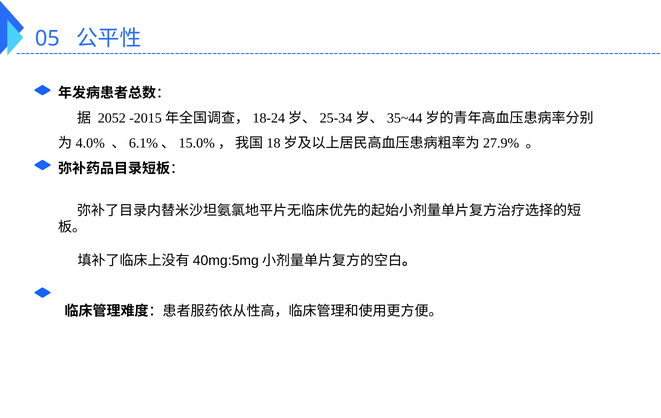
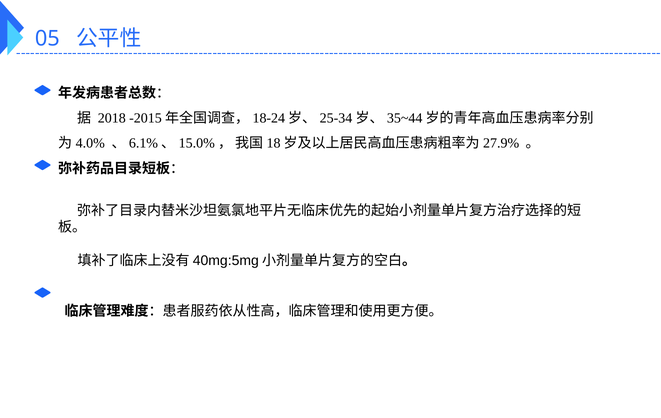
2052: 2052 -> 2018 (112, 118)
